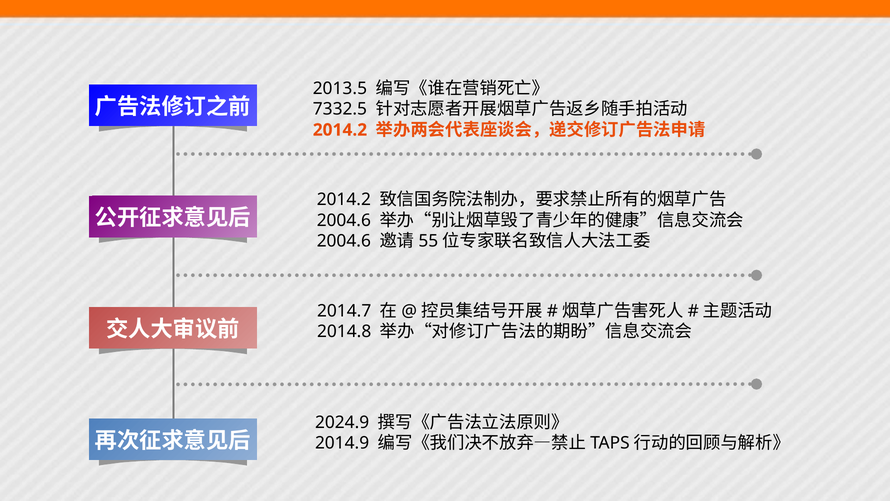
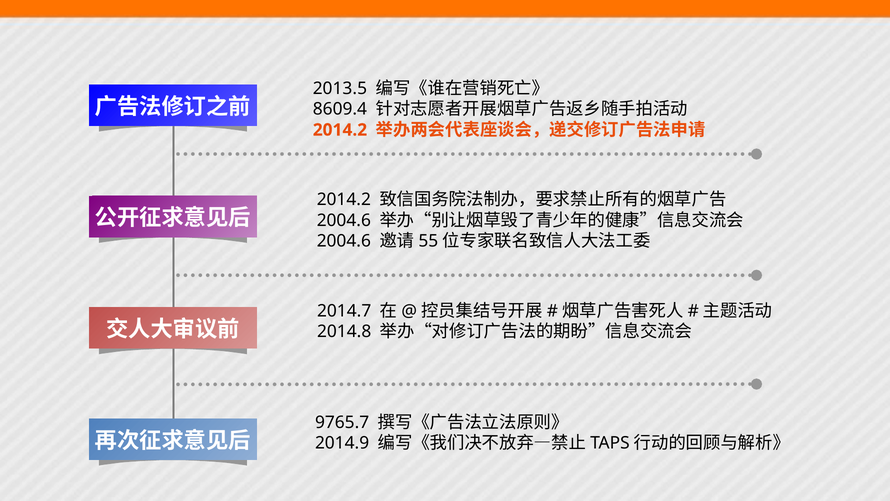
7332.5: 7332.5 -> 8609.4 (340, 109)
2024.9: 2024.9 -> 9765.7 (342, 422)
